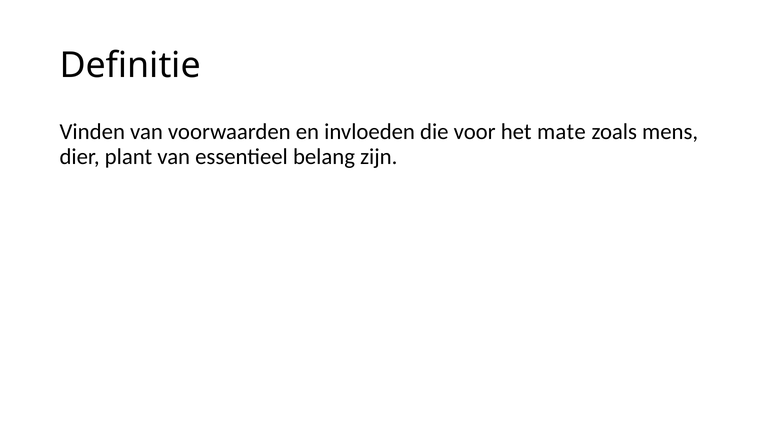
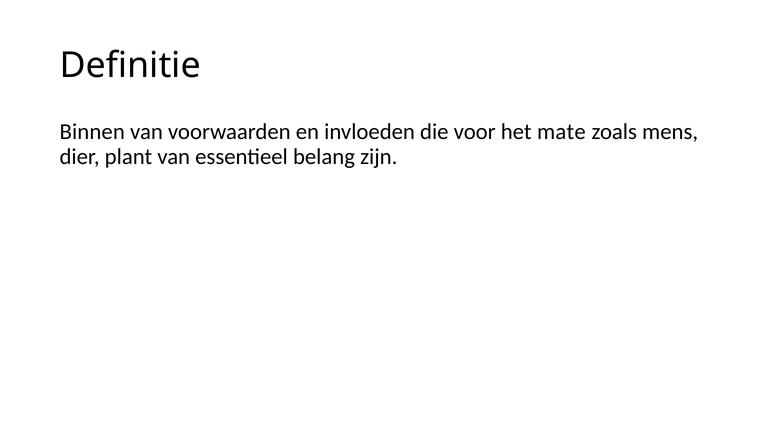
Vinden: Vinden -> Binnen (92, 132)
